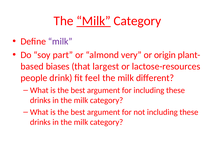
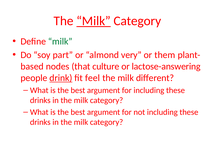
milk colour: purple -> green (60, 41)
origin: origin -> them (165, 55)
biases: biases -> nodes (58, 66)
largest: largest -> culture (106, 66)
lactose-resources: lactose-resources -> lactose-answering (166, 66)
drink underline: none -> present (61, 78)
